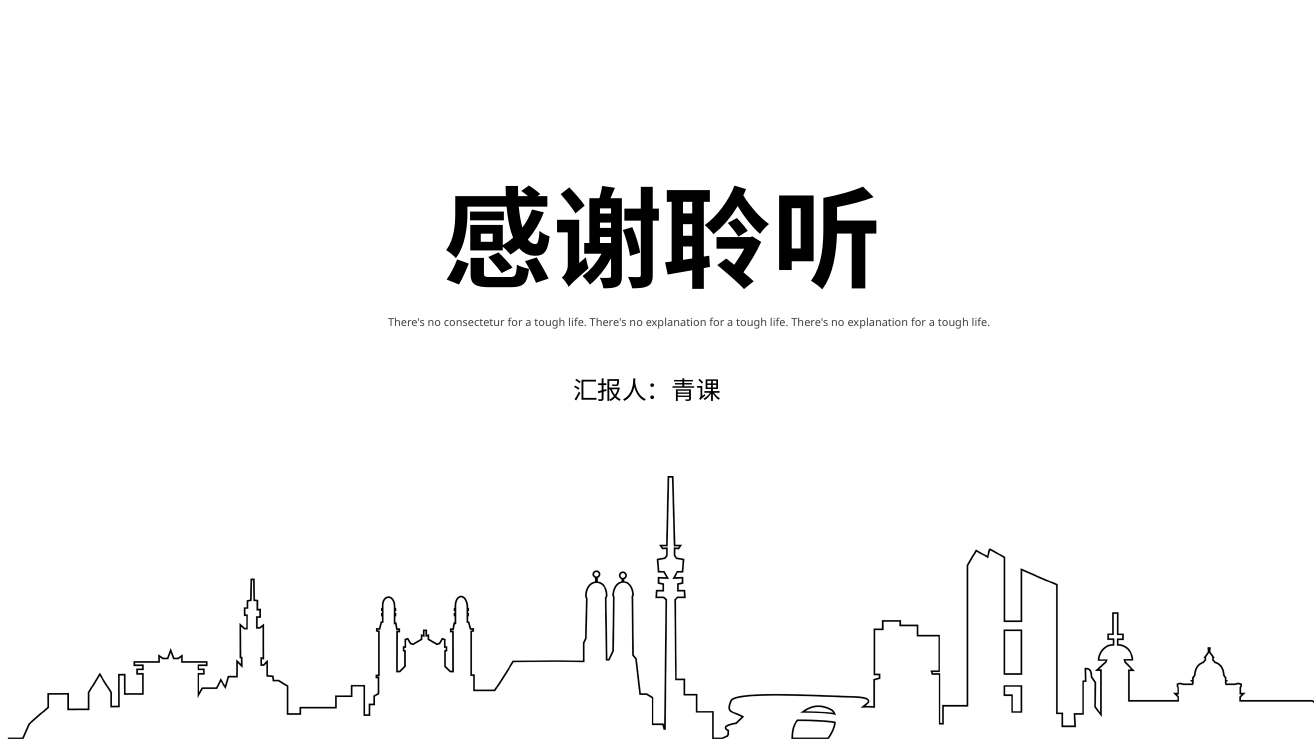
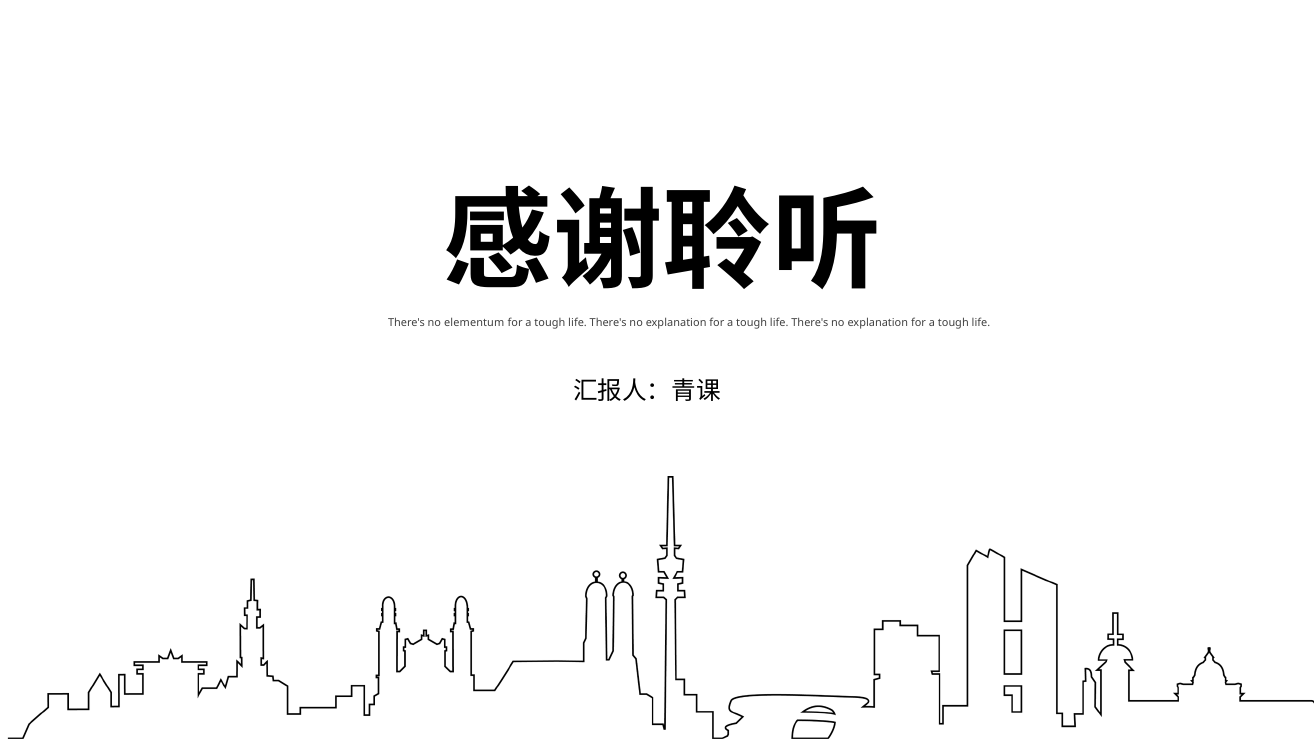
consectetur: consectetur -> elementum (474, 323)
